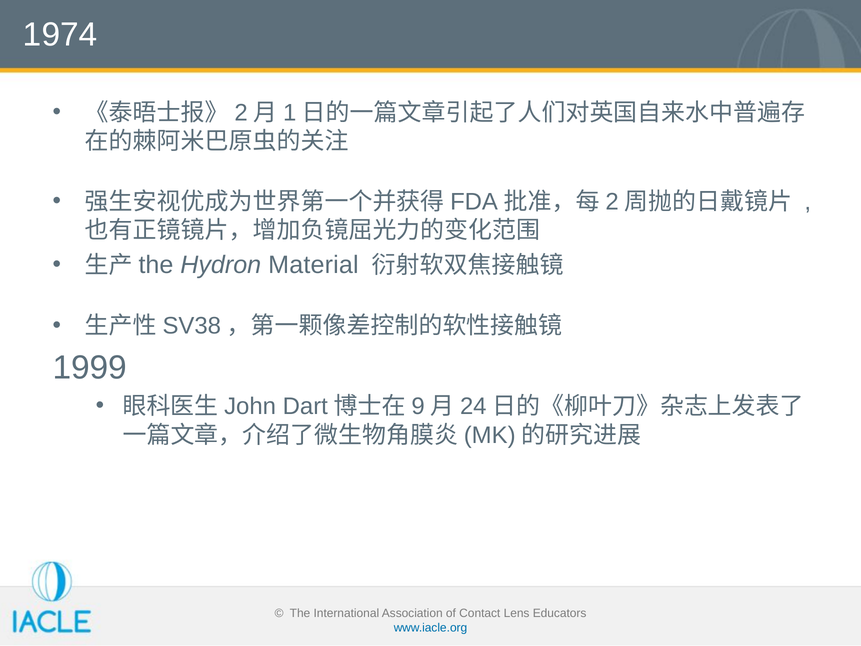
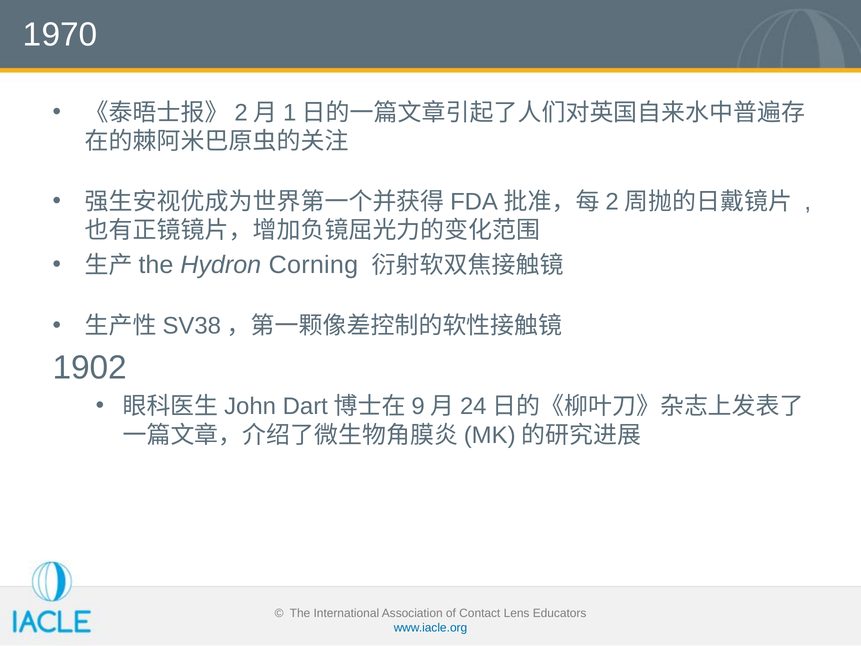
1974: 1974 -> 1970 (60, 35)
Material: Material -> Corning (313, 265)
1999: 1999 -> 1902 (90, 368)
